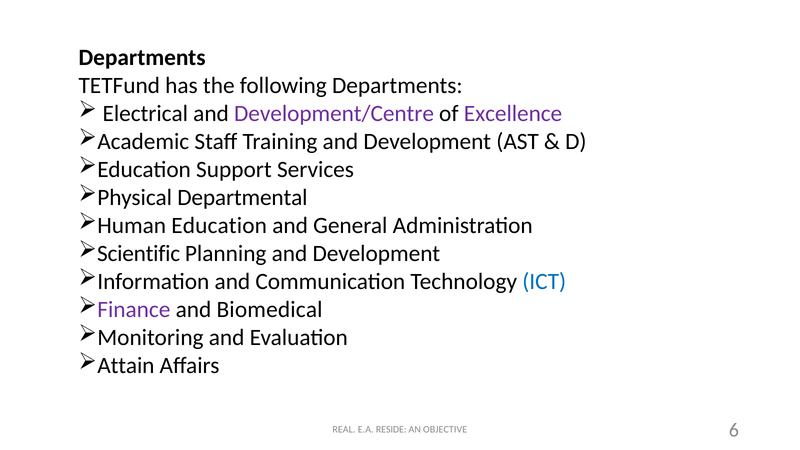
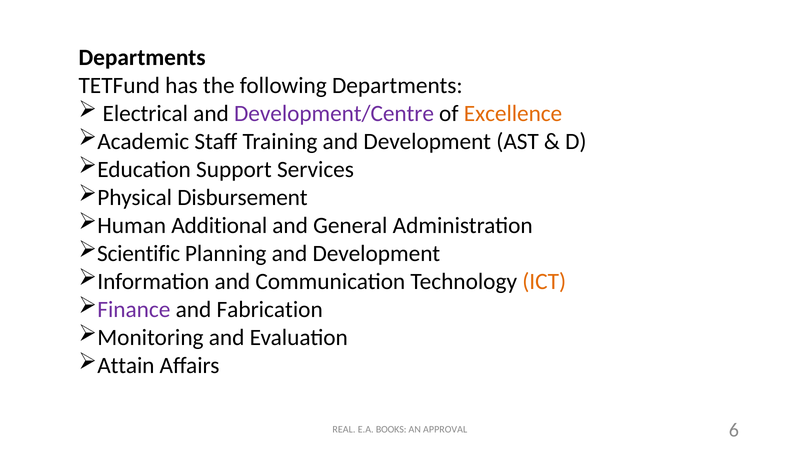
Excellence colour: purple -> orange (513, 113)
Departmental: Departmental -> Disbursement (242, 197)
Human Education: Education -> Additional (219, 225)
ICT colour: blue -> orange (544, 281)
Biomedical: Biomedical -> Fabrication (270, 309)
RESIDE: RESIDE -> BOOKS (391, 430)
OBJECTIVE: OBJECTIVE -> APPROVAL (445, 430)
